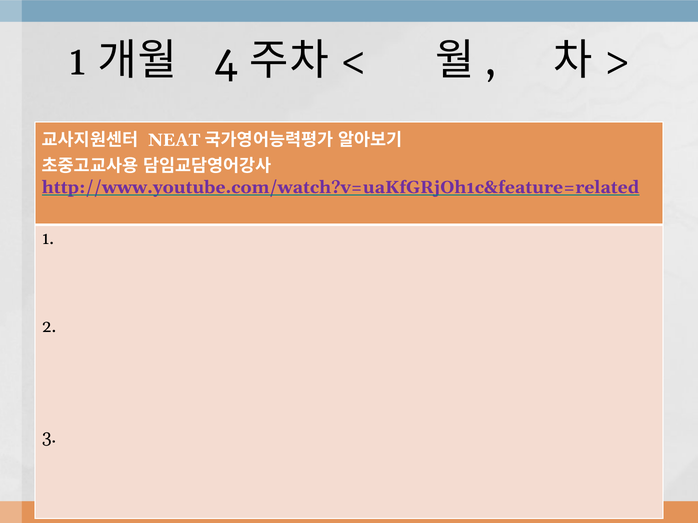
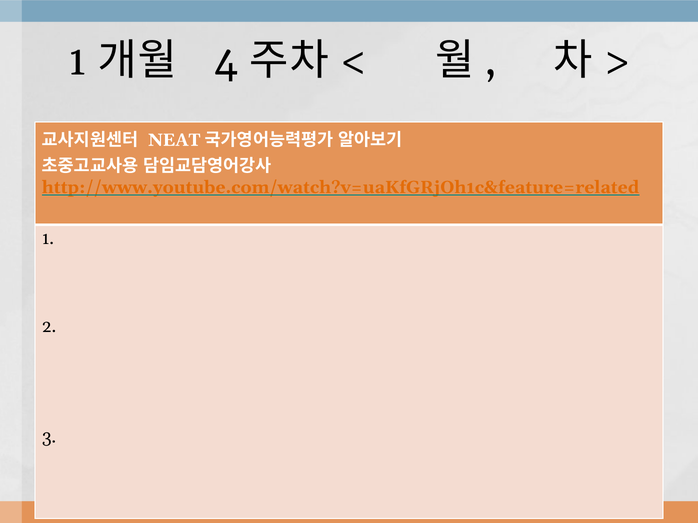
http://www.youtube.com/watch?v=uaKfGRjOh1c&feature=related colour: purple -> orange (341, 187)
